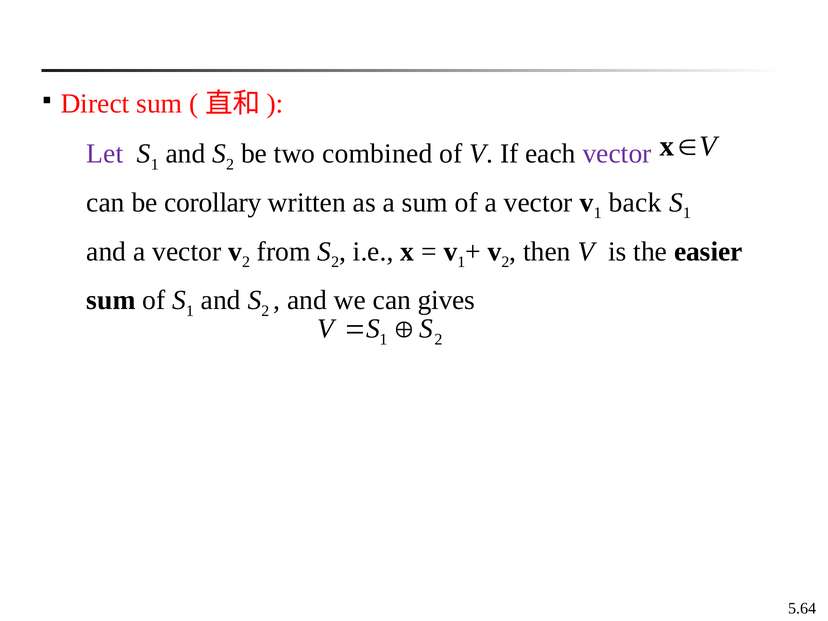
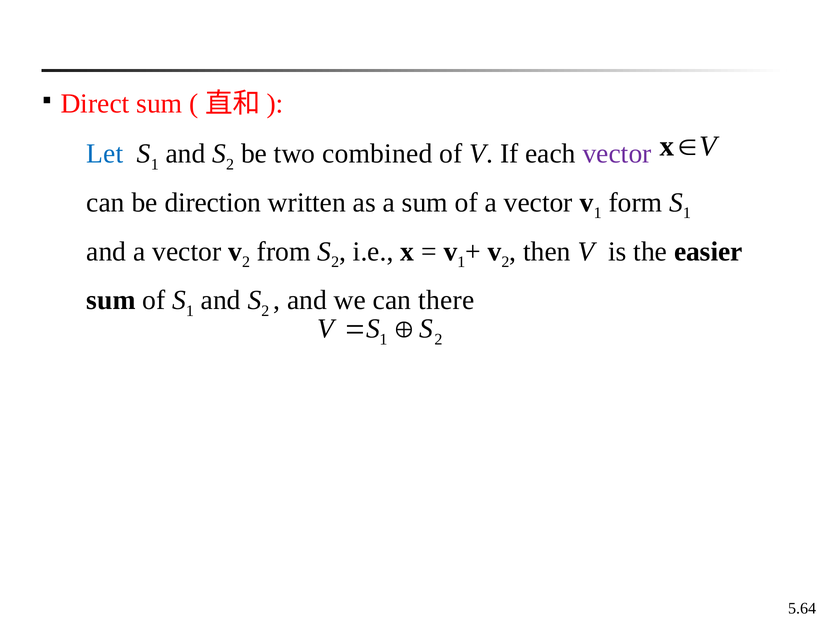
Let colour: purple -> blue (105, 153)
corollary: corollary -> direction (213, 202)
back: back -> form (635, 202)
gives: gives -> there (446, 300)
